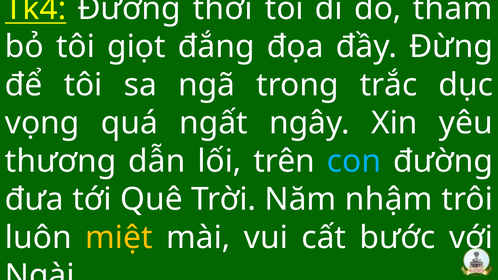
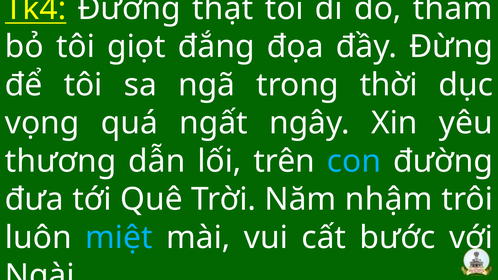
thời: thời -> thật (223, 9)
trắc: trắc -> thời (389, 85)
miệt colour: yellow -> light blue (119, 238)
